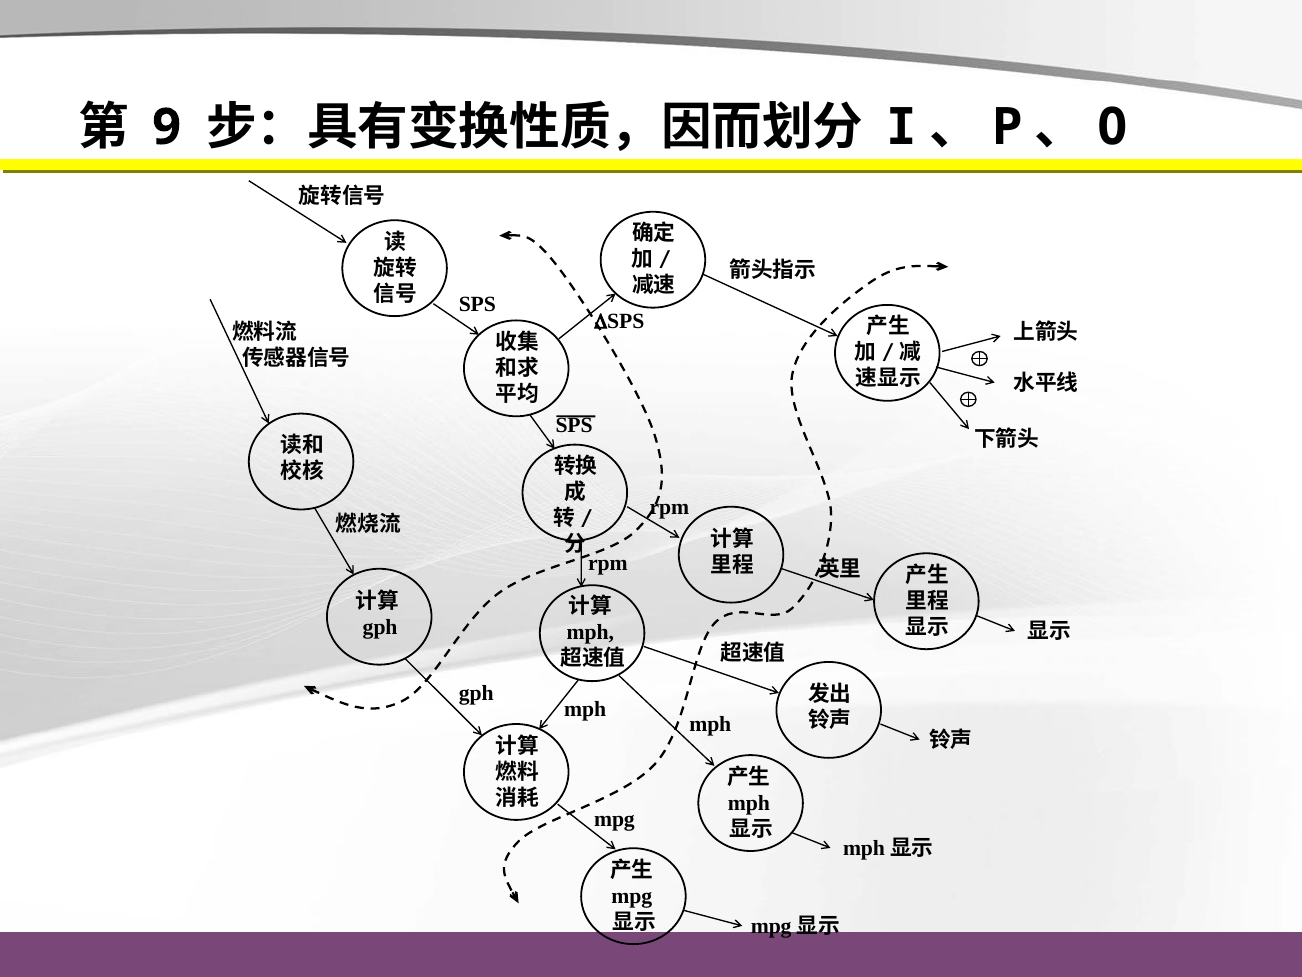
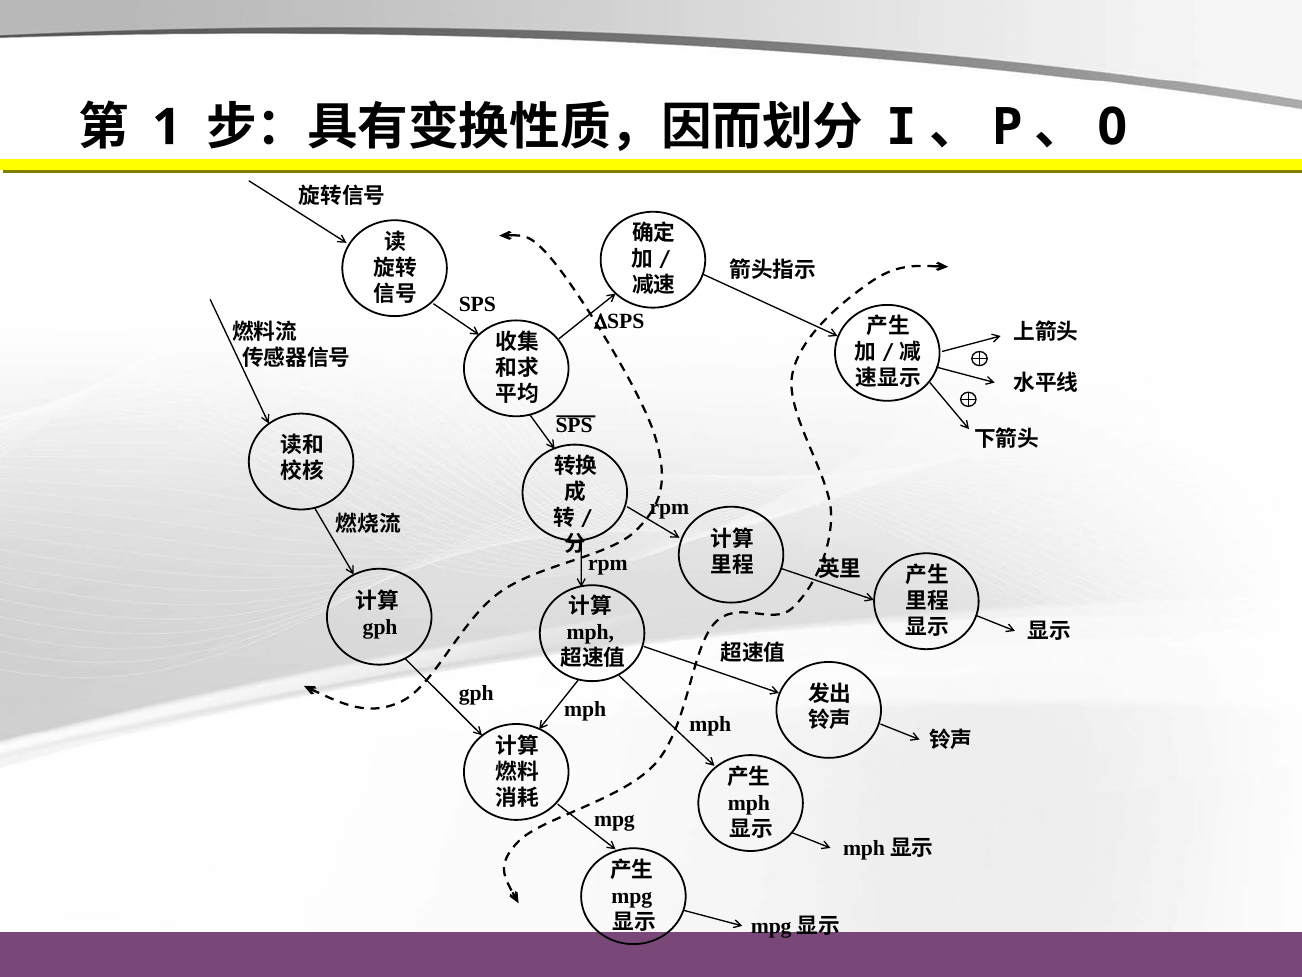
9: 9 -> 1 (167, 127)
